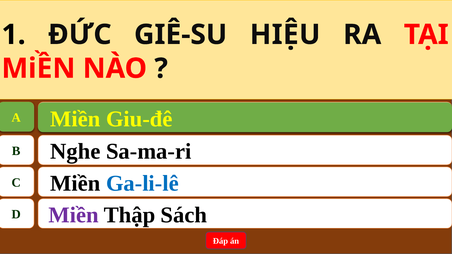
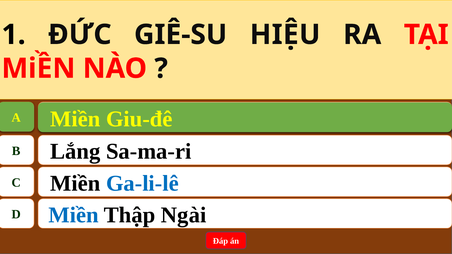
Nghe: Nghe -> Lắng (75, 152)
Miền colour: purple -> blue (74, 215)
Sách: Sách -> Ngài (184, 215)
